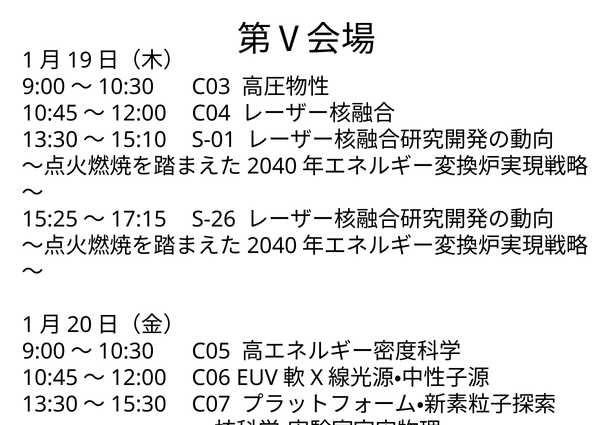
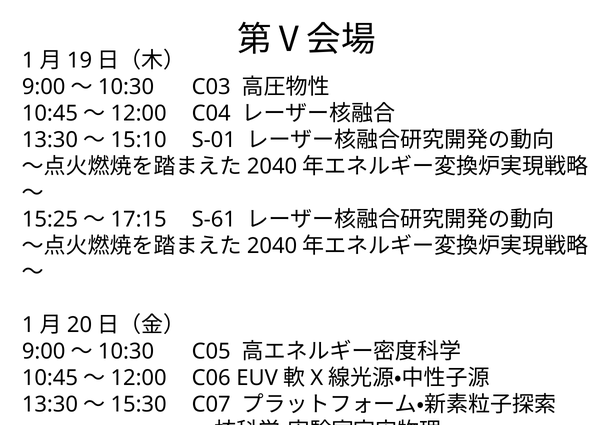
S-26: S-26 -> S-61 (214, 219)
